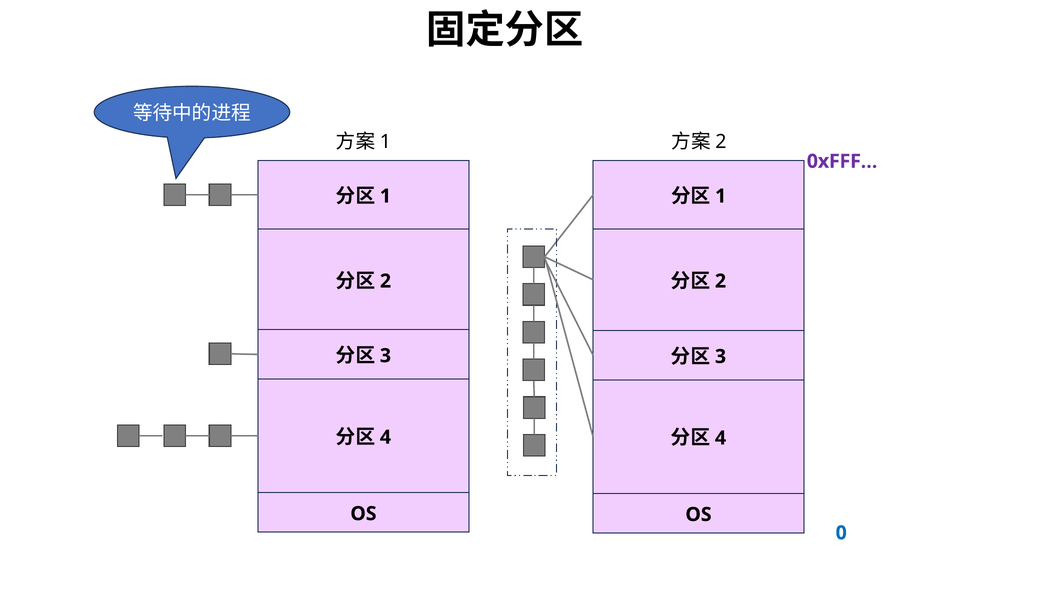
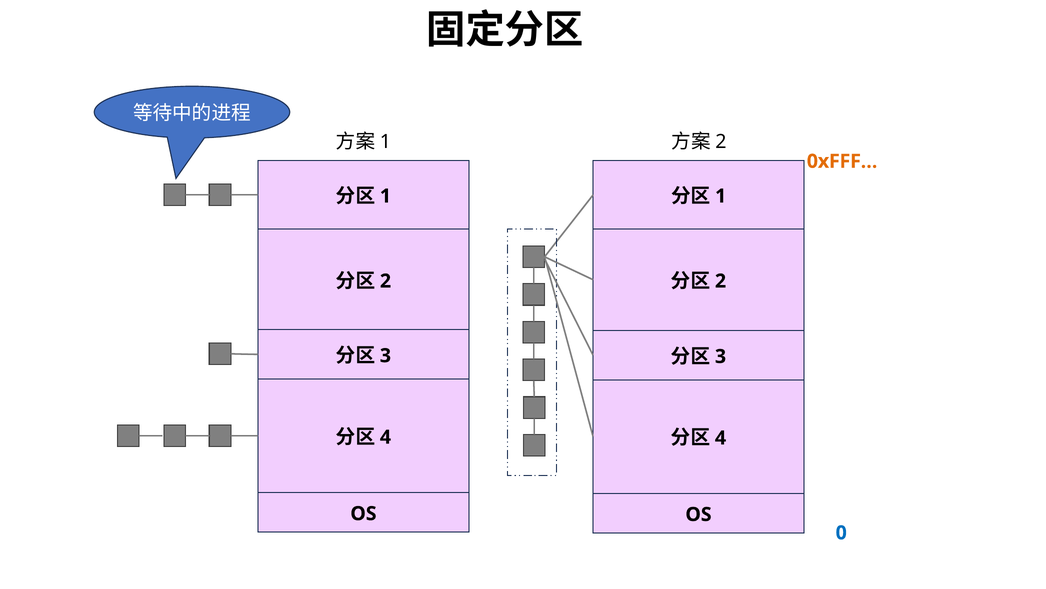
0xFFF… colour: purple -> orange (842, 161)
